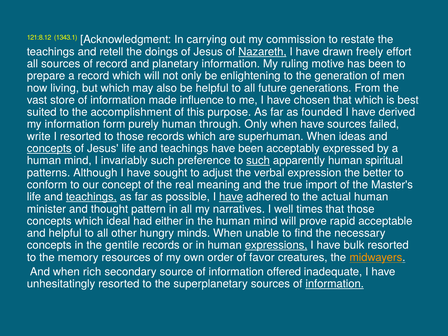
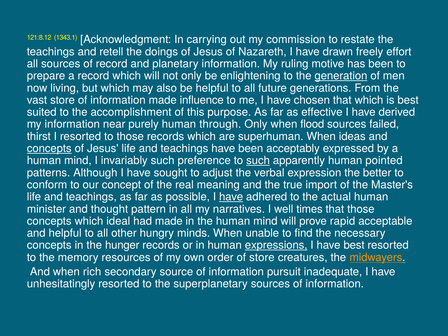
Nazareth underline: present -> none (262, 52)
generation underline: none -> present (341, 76)
founded: founded -> effective (322, 112)
form: form -> near (114, 124)
when have: have -> flood (312, 124)
write: write -> thirst (39, 136)
spiritual: spiritual -> pointed (384, 161)
teachings underline: present -> none (91, 197)
had either: either -> made (169, 221)
gentile: gentile -> hunger (122, 245)
have bulk: bulk -> best (354, 245)
of favor: favor -> store (262, 257)
offered: offered -> pursuit (284, 272)
information underline: present -> none (335, 284)
